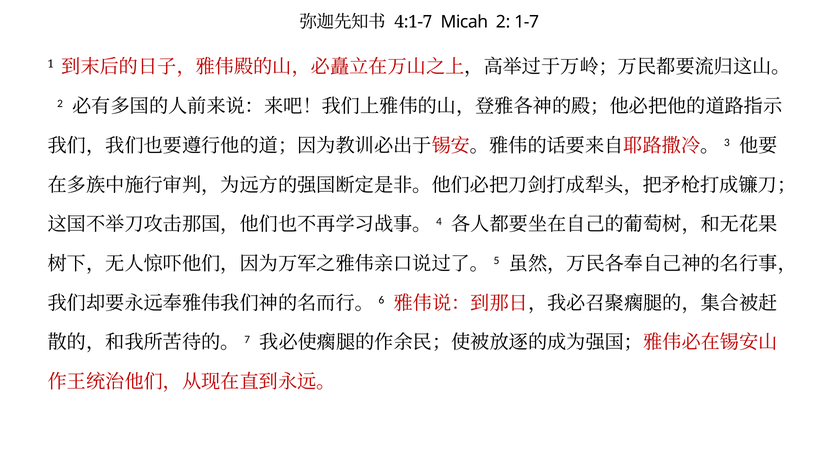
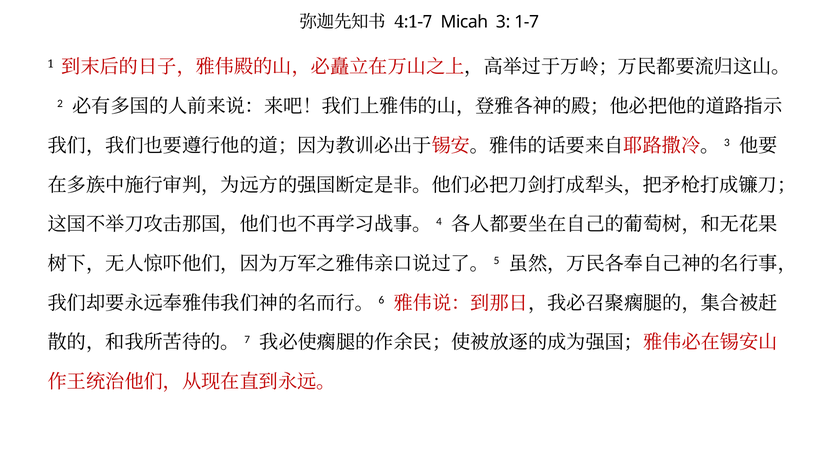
Micah 2: 2 -> 3 (503, 22)
